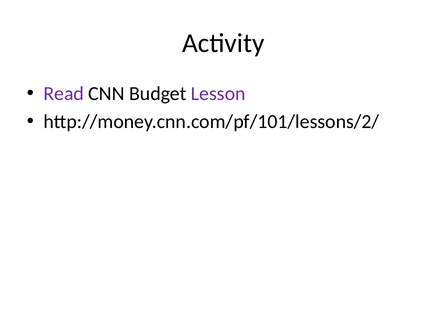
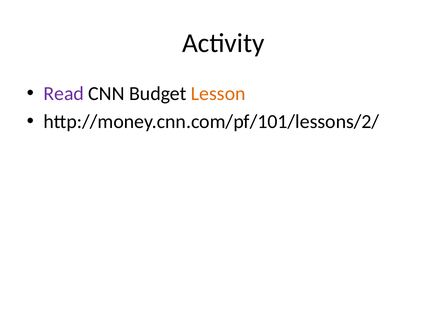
Lesson colour: purple -> orange (218, 94)
